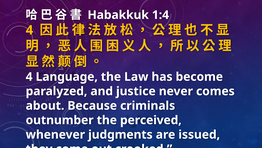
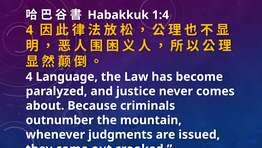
perceived: perceived -> mountain (151, 120)
